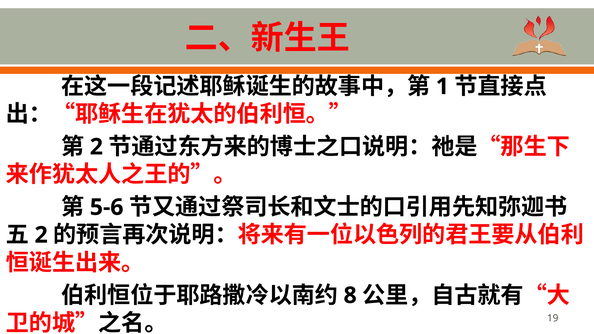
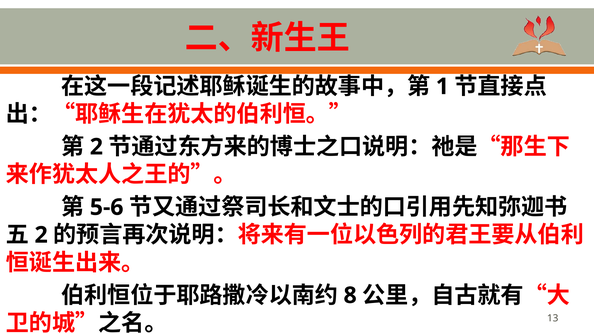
19: 19 -> 13 (553, 318)
